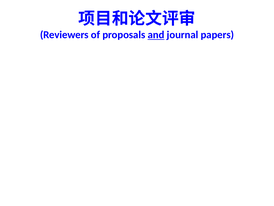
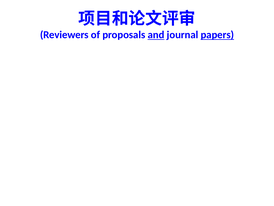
papers underline: none -> present (217, 35)
